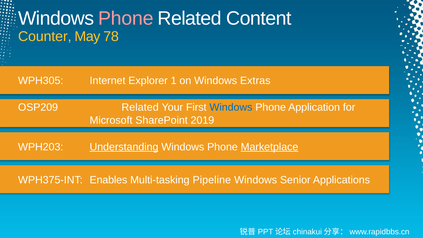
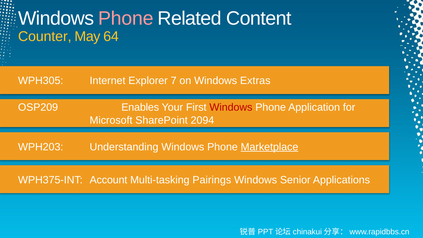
78: 78 -> 64 (111, 36)
1: 1 -> 7 (174, 81)
OSP209 Related: Related -> Enables (140, 107)
Windows colour: blue -> red (231, 107)
2019: 2019 -> 2094 (202, 120)
Understanding underline: present -> none (124, 147)
Enables: Enables -> Account (108, 180)
Pipeline: Pipeline -> Pairings (212, 180)
